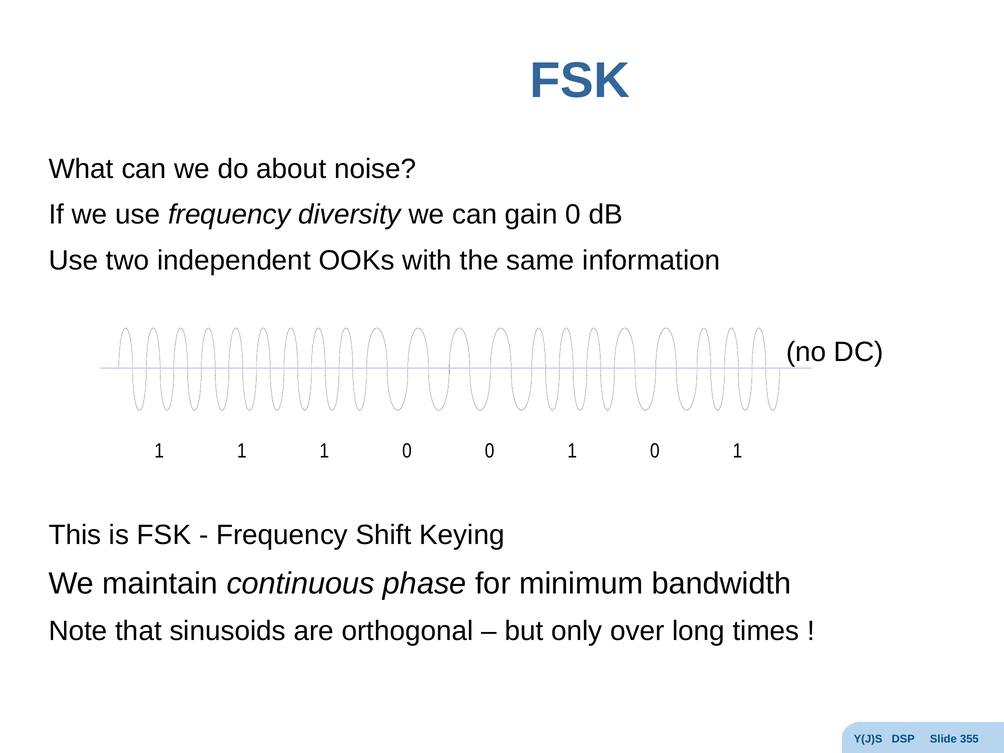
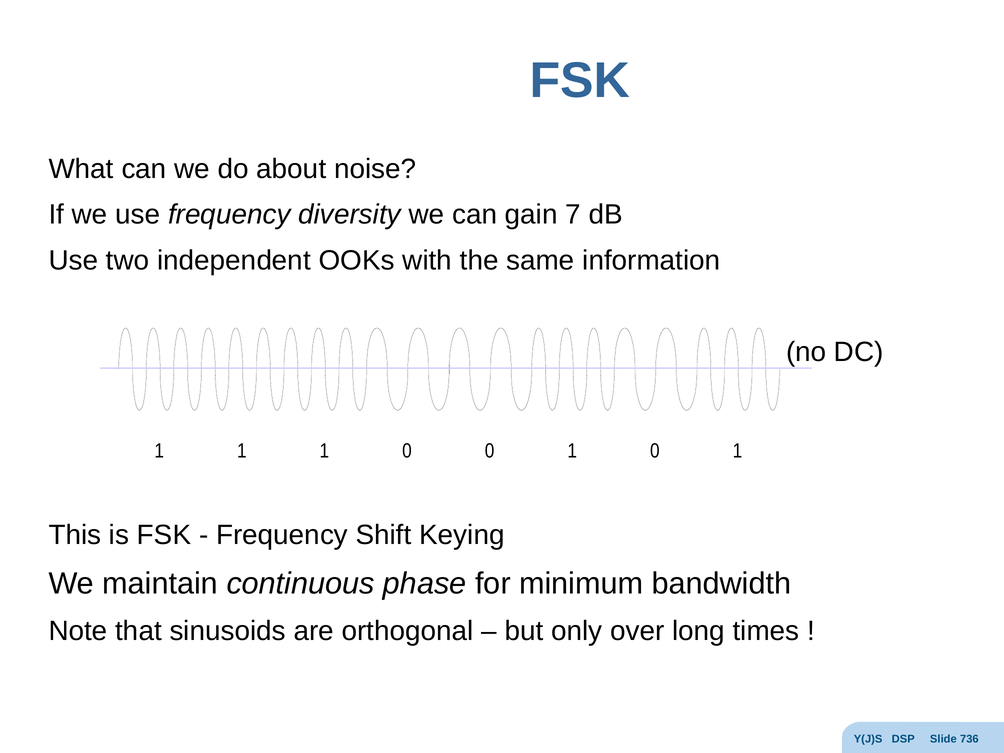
gain 0: 0 -> 7 (573, 215)
355: 355 -> 736 (969, 739)
